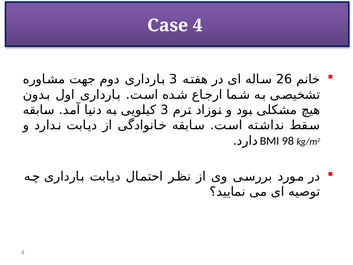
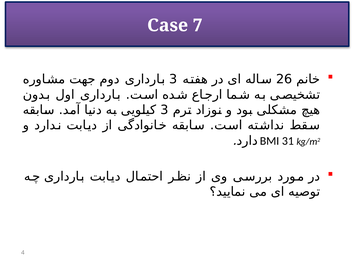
Case 4: 4 -> 7 (198, 25)
98: 98 -> 31 (288, 141)
